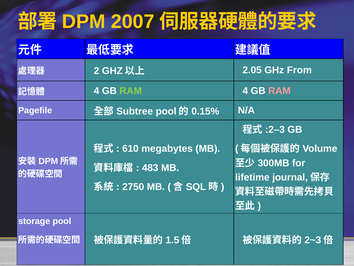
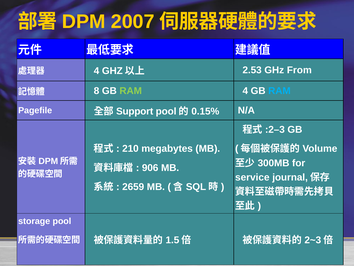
2: 2 -> 4 (97, 71)
2.05: 2.05 -> 2.53 (252, 70)
4: 4 -> 8 (97, 91)
RAM colour: pink -> light blue (279, 91)
Subtree: Subtree -> Support (135, 111)
610: 610 -> 210 (130, 148)
483: 483 -> 906 (150, 167)
lifetime: lifetime -> service (252, 177)
2750: 2750 -> 2659 (133, 187)
